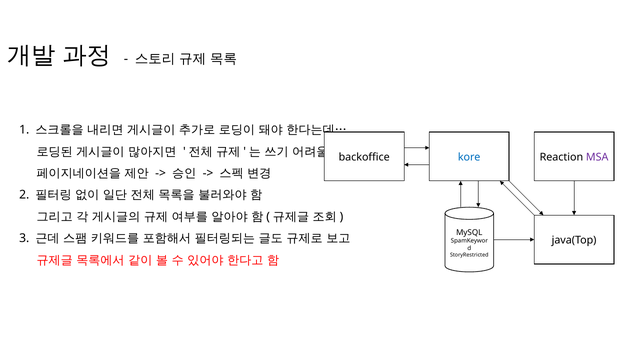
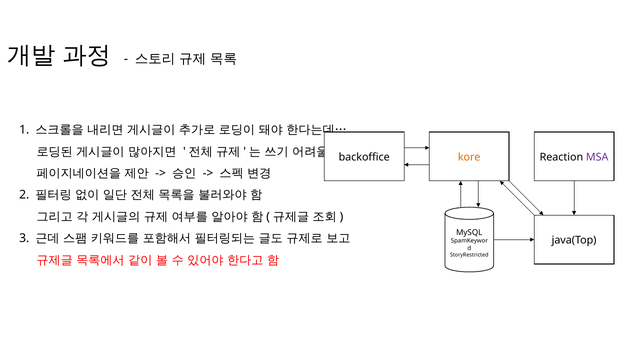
kore colour: blue -> orange (469, 157)
